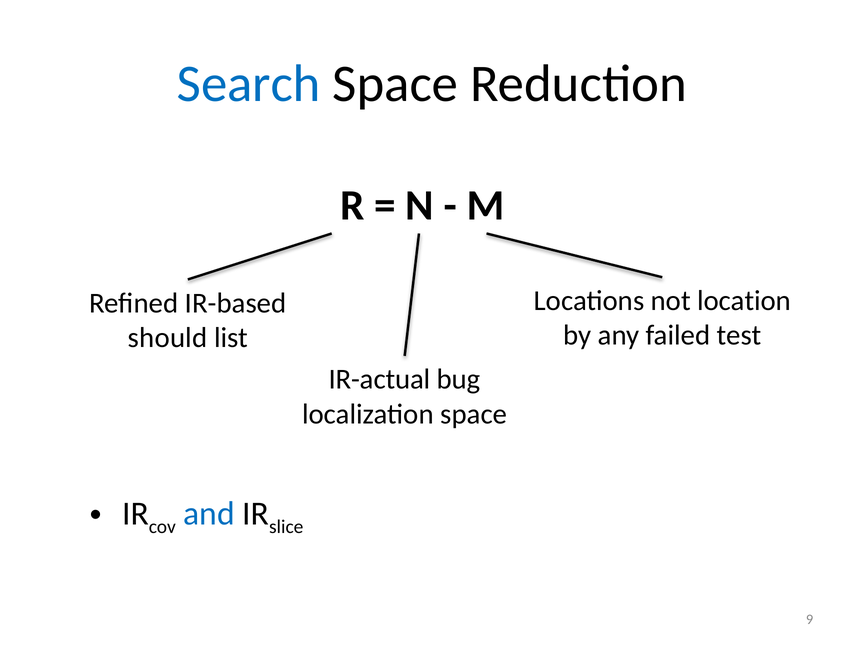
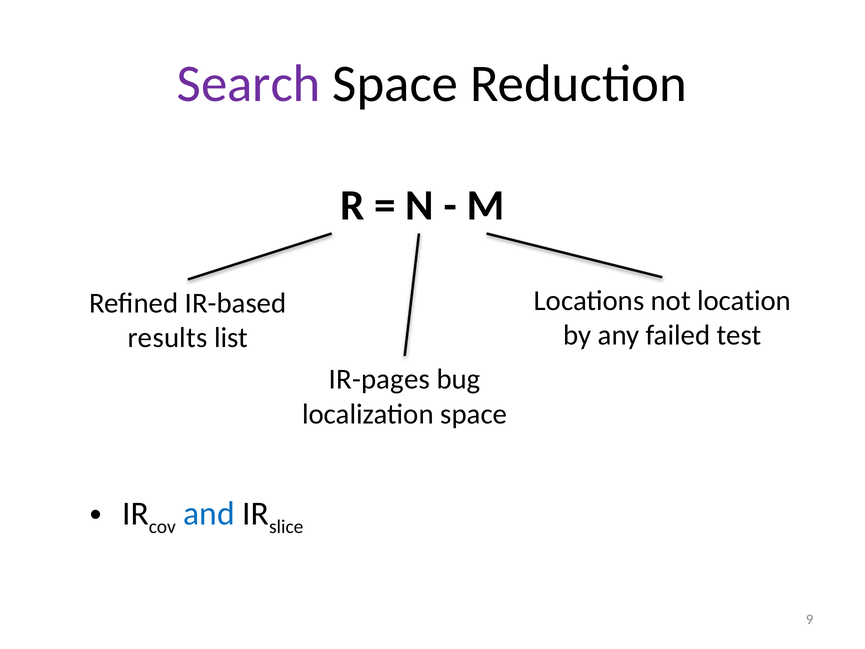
Search colour: blue -> purple (249, 84)
should: should -> results (168, 337)
IR-actual: IR-actual -> IR-pages (379, 379)
